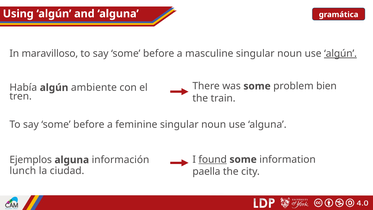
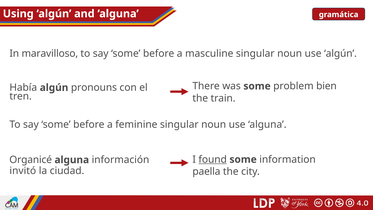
algún underline: present -> none (340, 53)
ambiente: ambiente -> pronouns (94, 88)
Ejemplos: Ejemplos -> Organicé (31, 160)
lunch: lunch -> invitó (23, 171)
